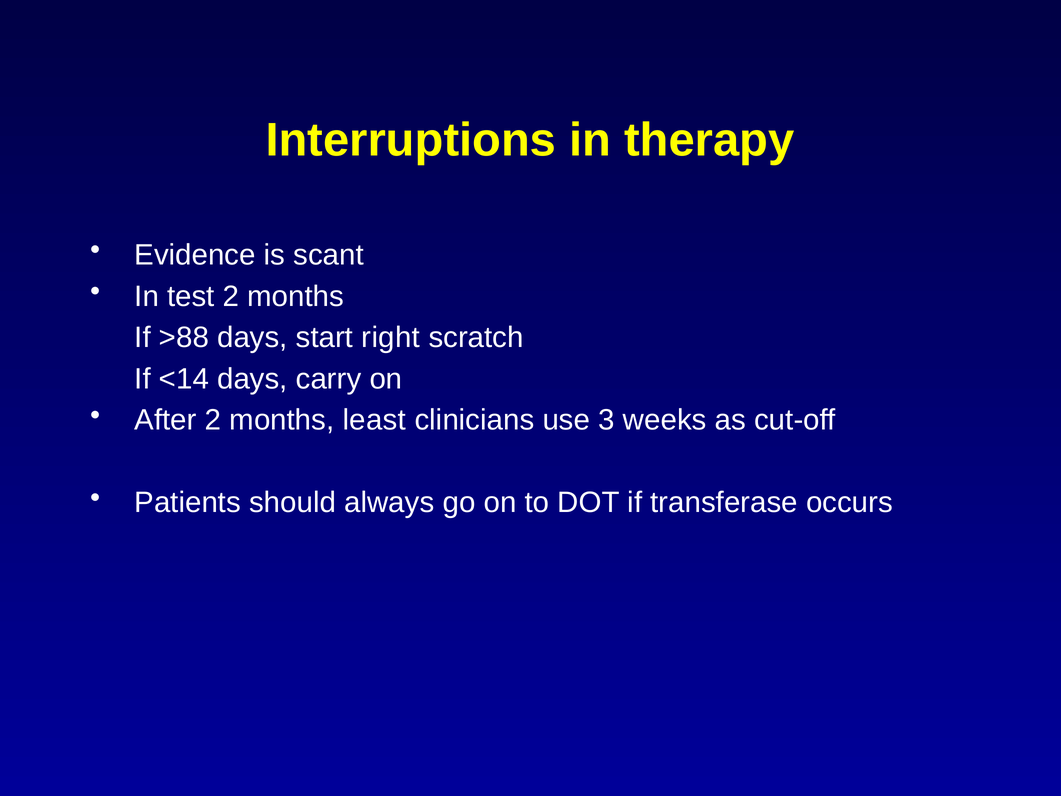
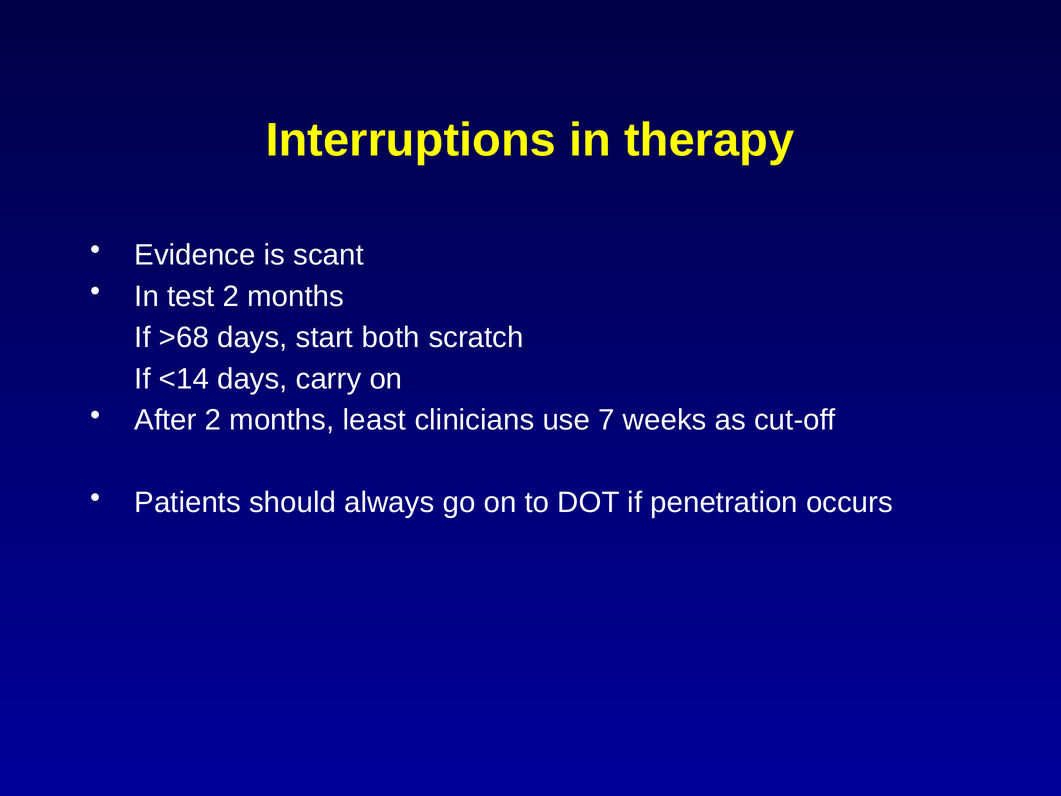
>88: >88 -> >68 (184, 337)
right: right -> both (391, 337)
3: 3 -> 7 (607, 420)
transferase: transferase -> penetration (724, 503)
